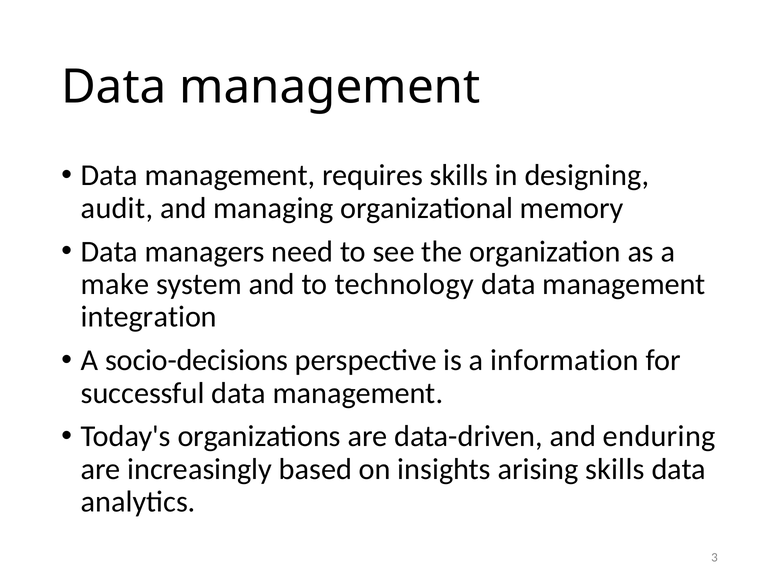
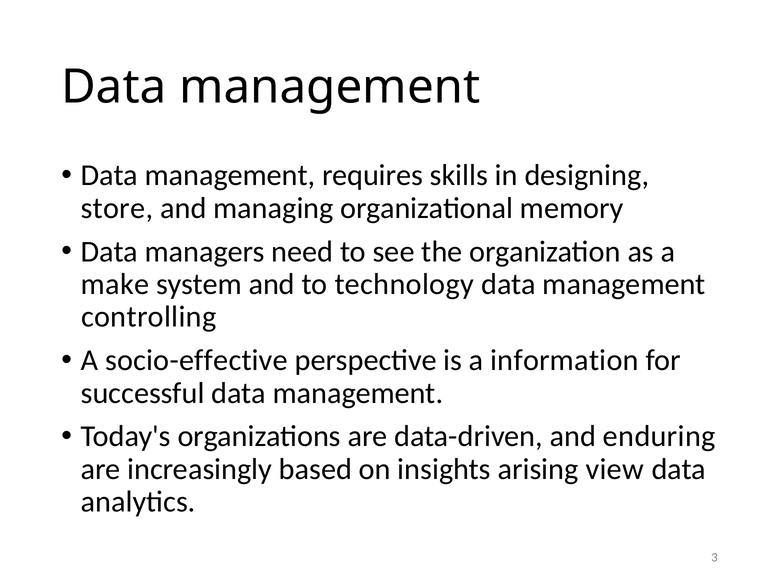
audit: audit -> store (117, 208)
integration: integration -> controlling (149, 317)
socio-decisions: socio-decisions -> socio-effective (196, 361)
arising skills: skills -> view (615, 469)
